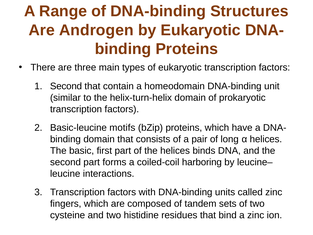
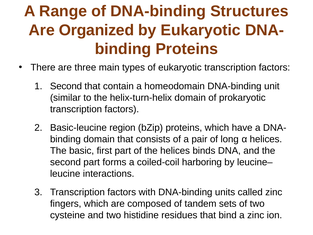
Androgen: Androgen -> Organized (96, 30)
motifs: motifs -> region (122, 128)
